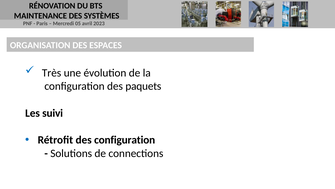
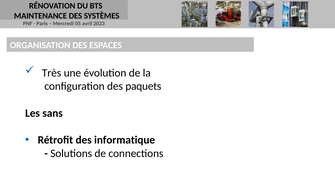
suivi: suivi -> sans (53, 113)
des configuration: configuration -> informatique (125, 140)
